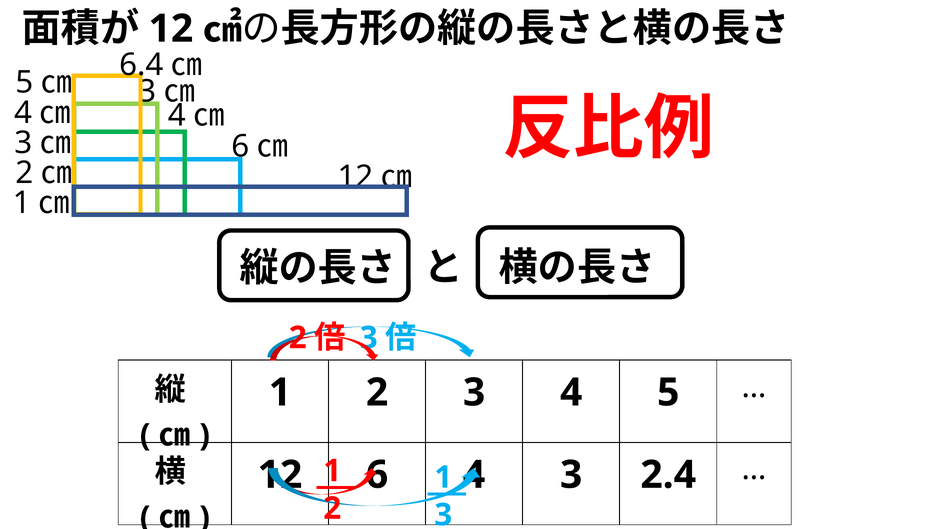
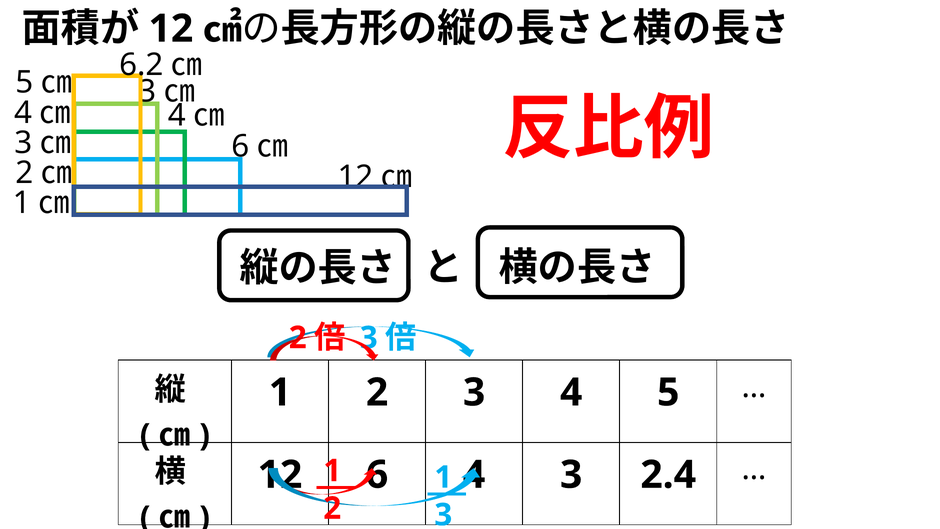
6.4: 6.4 -> 6.2 (141, 65)
